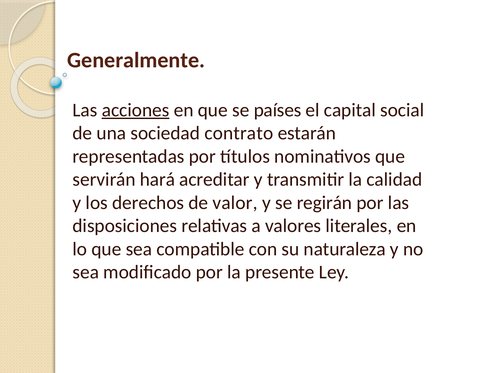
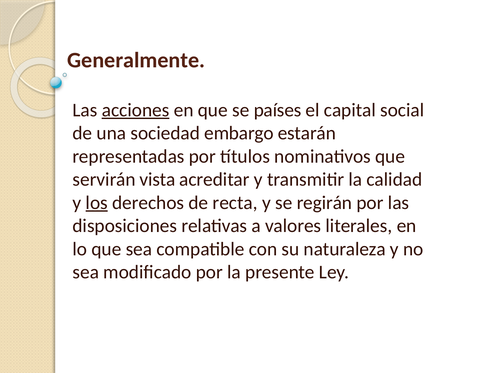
contrato: contrato -> embargo (239, 133)
hará: hará -> vista (157, 180)
los underline: none -> present (97, 203)
valor: valor -> recta (235, 203)
